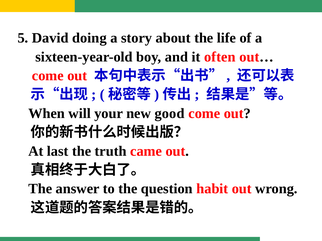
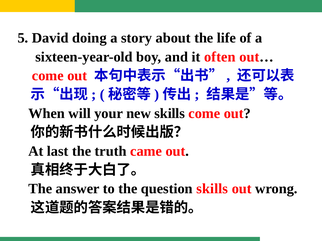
new good: good -> skills (170, 114)
question habit: habit -> skills (212, 189)
